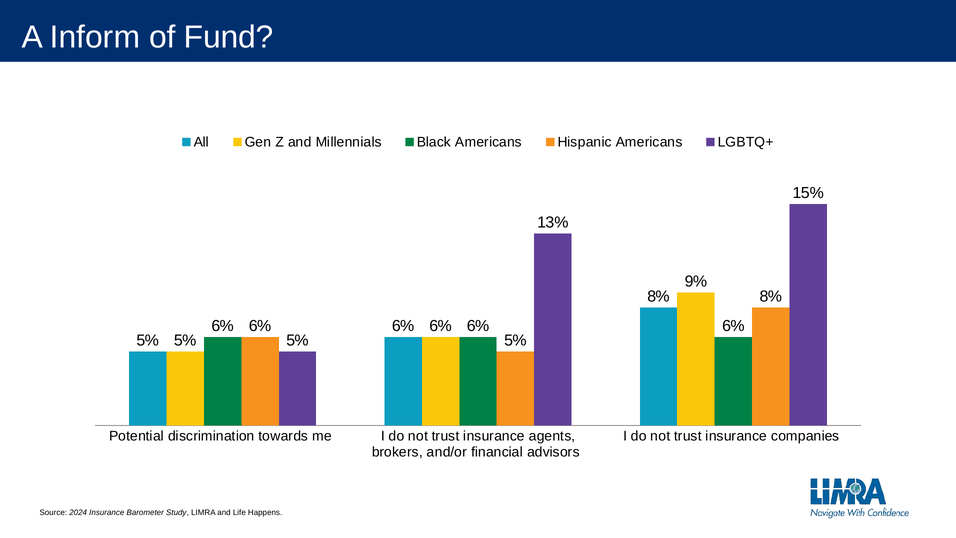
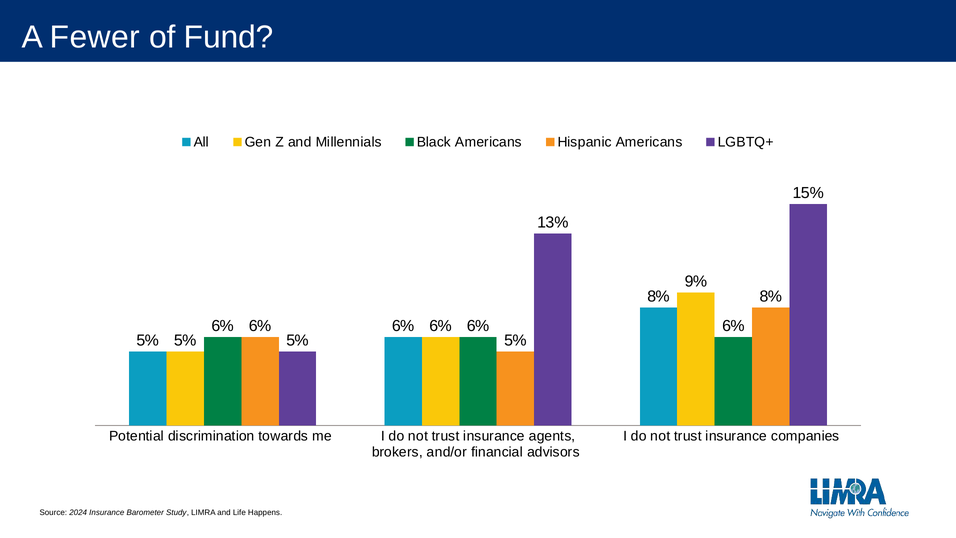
Inform: Inform -> Fewer (95, 37)
